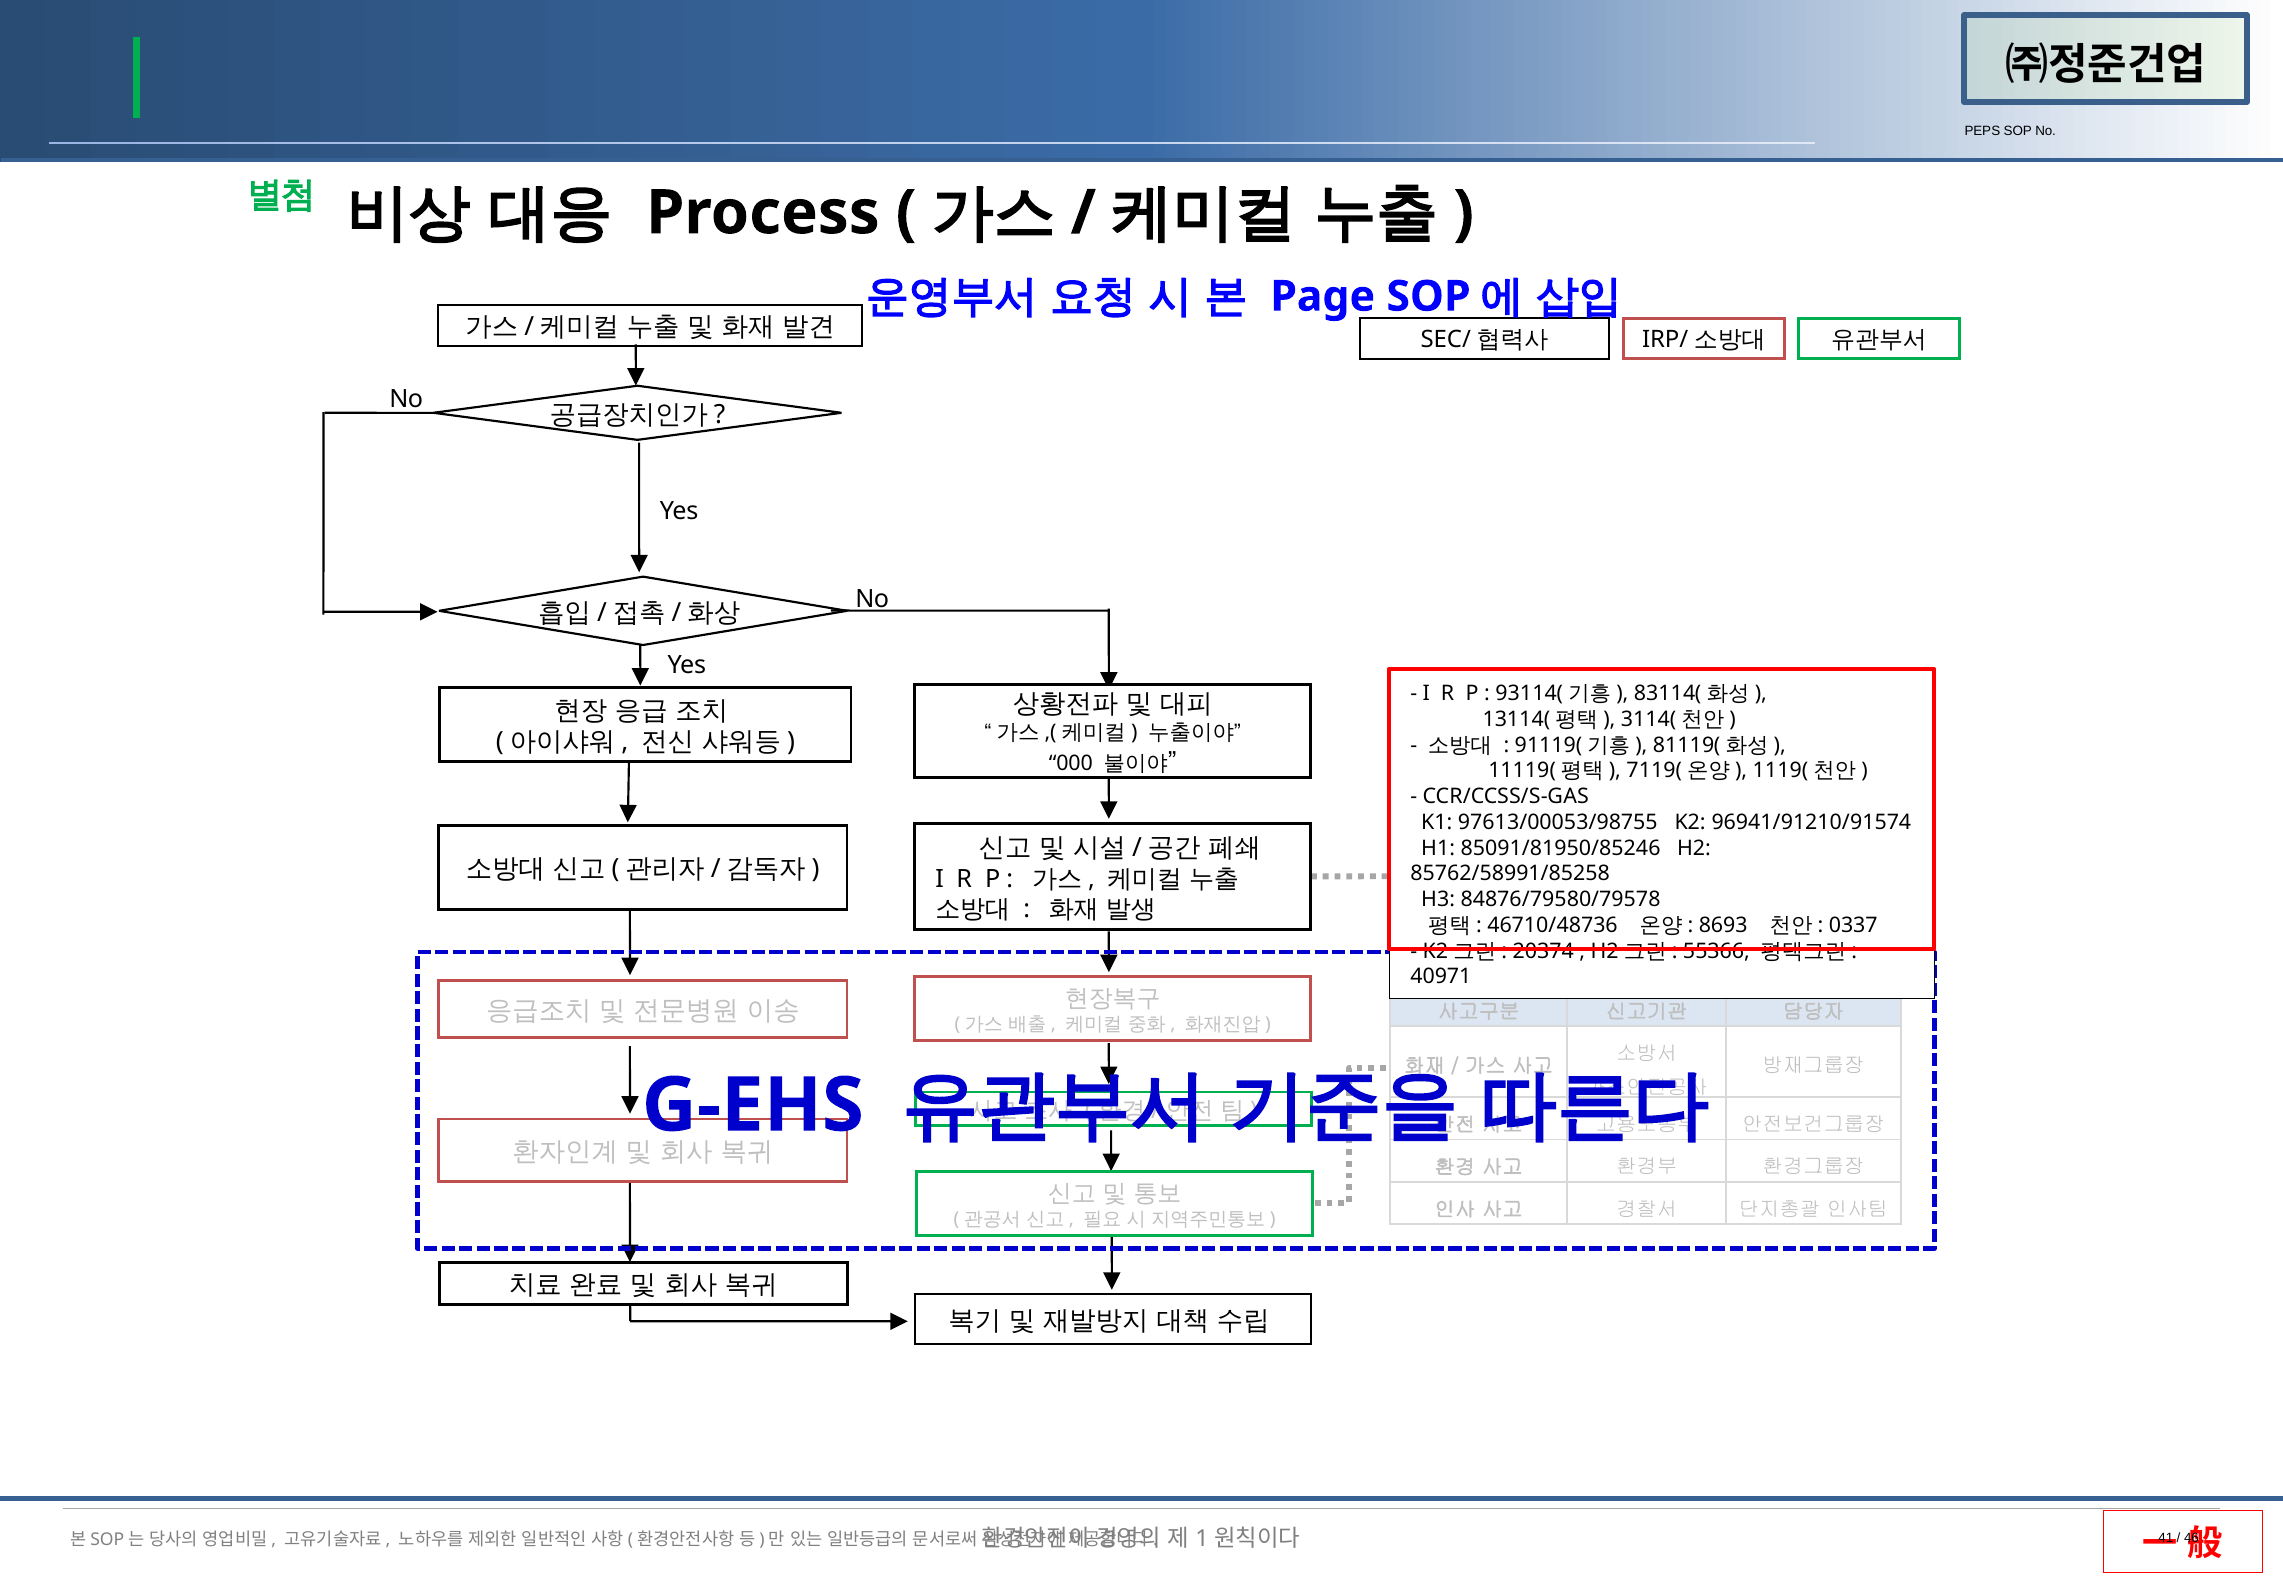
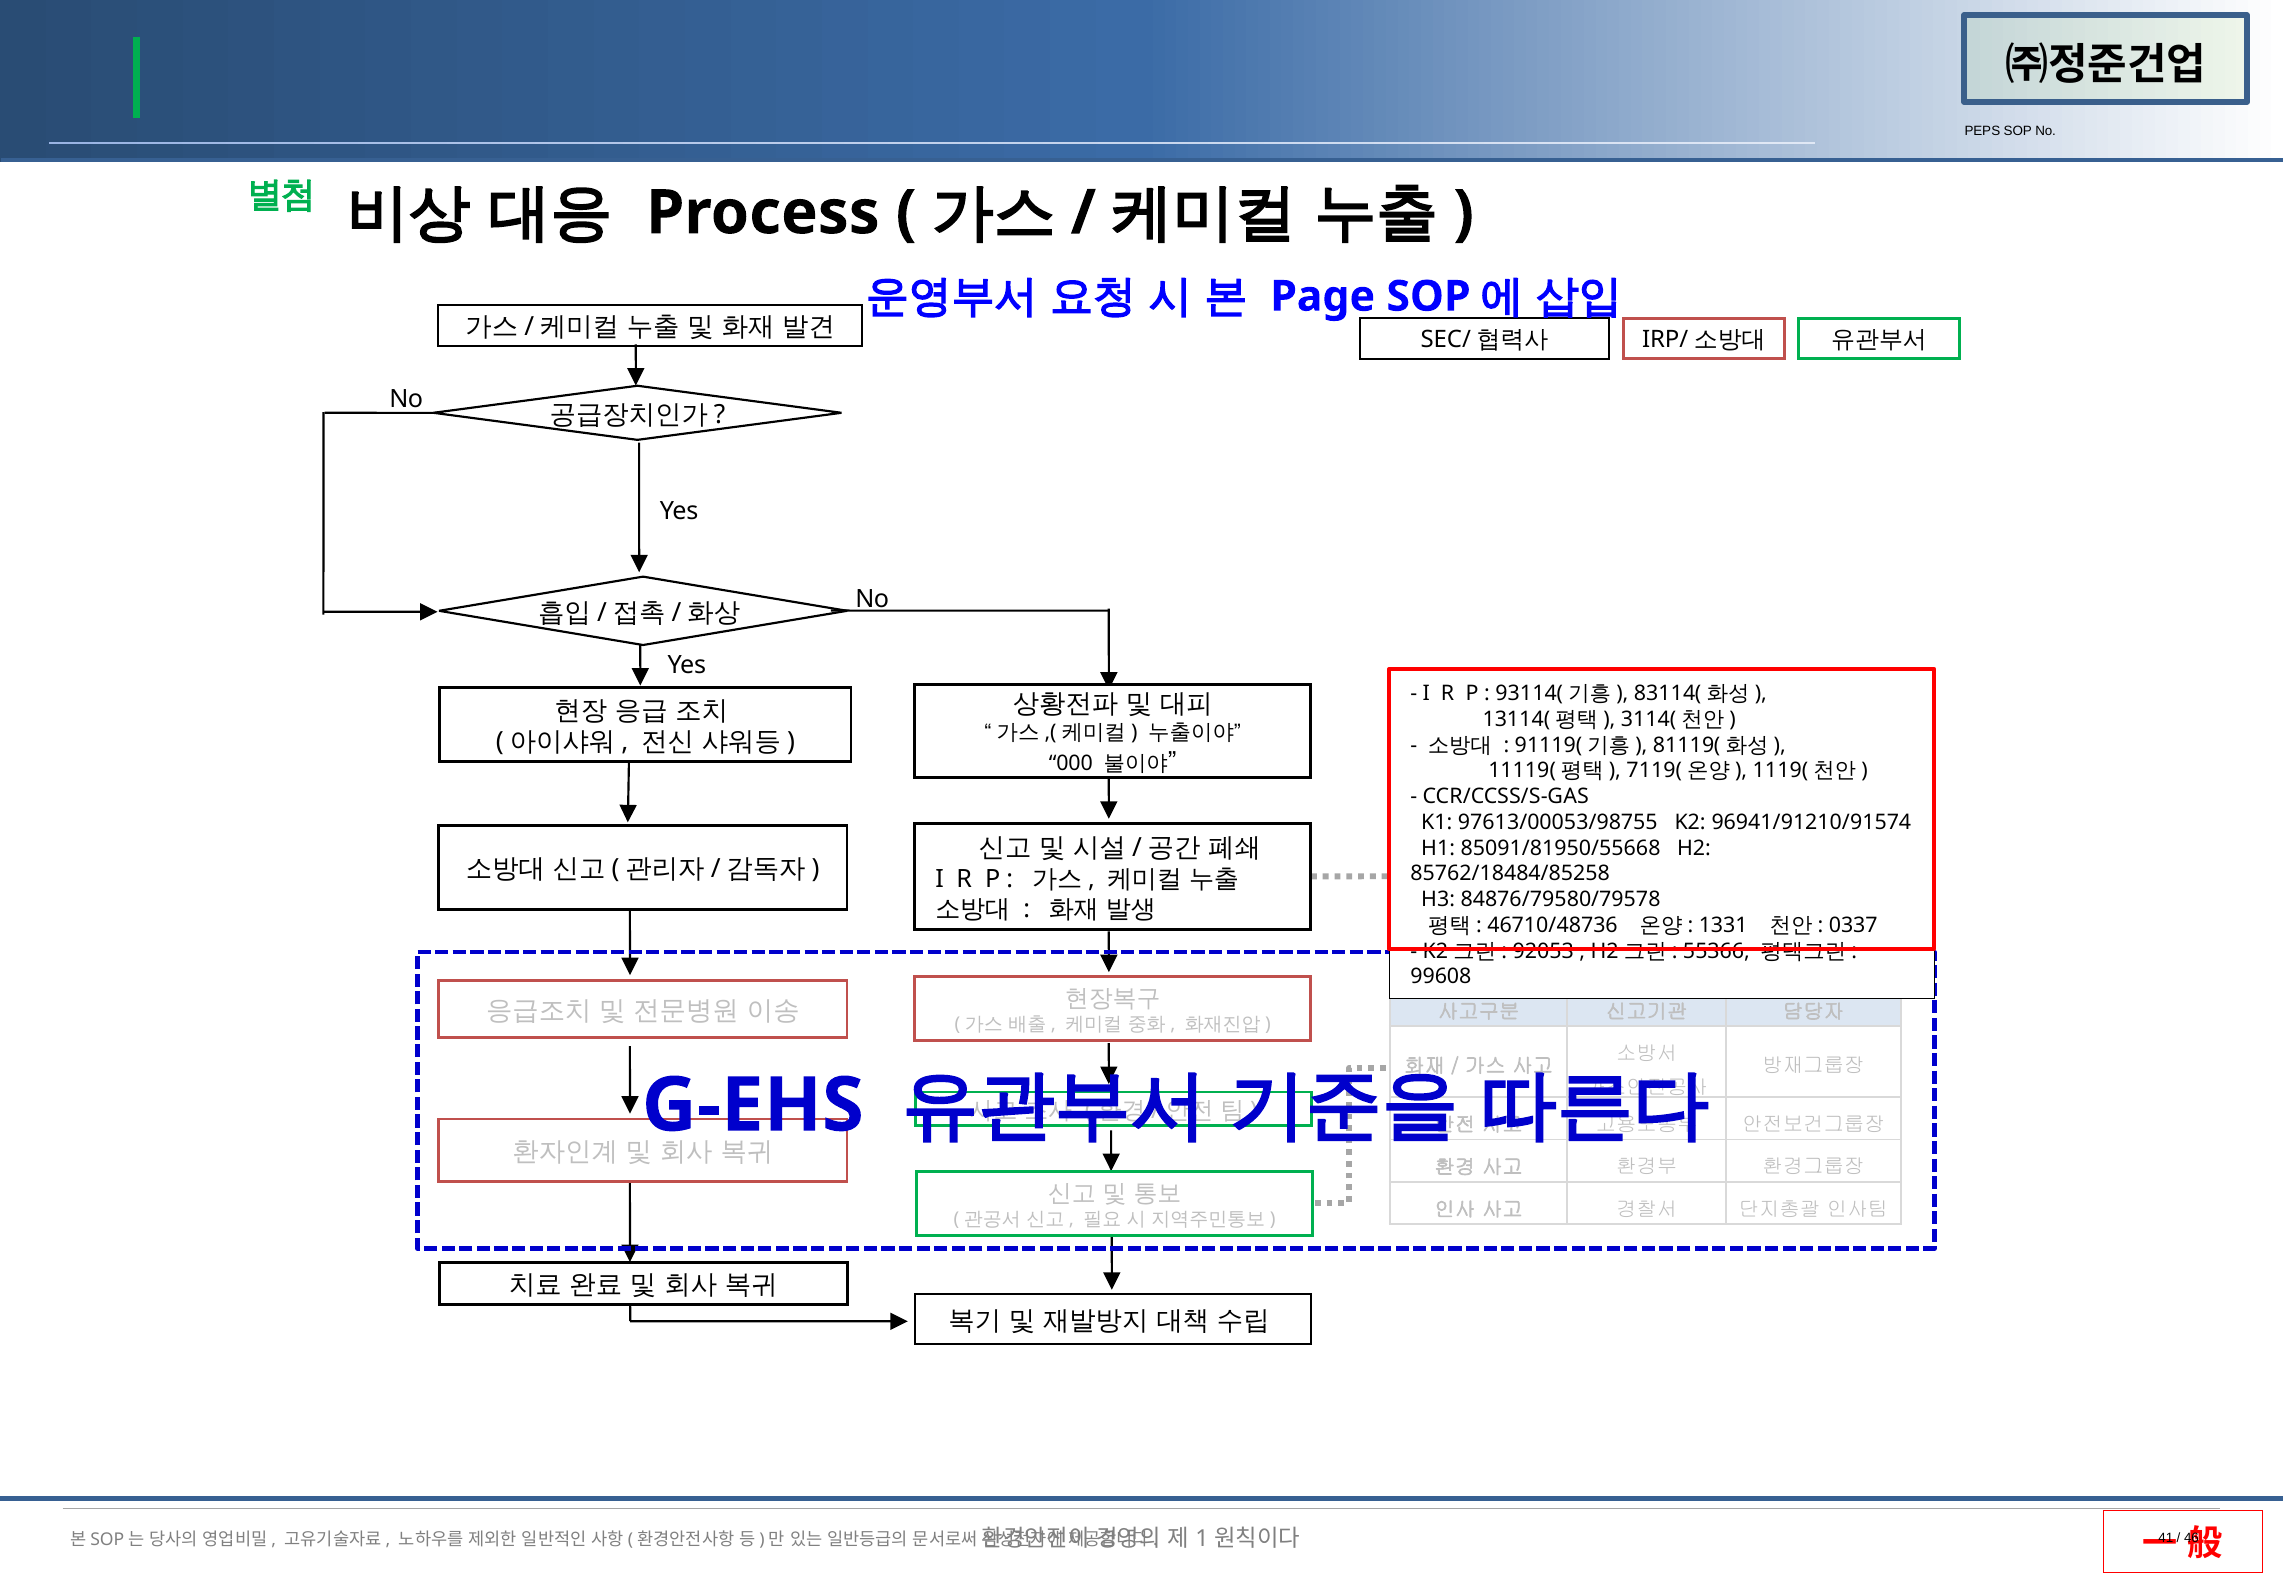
85091/81950/85246: 85091/81950/85246 -> 85091/81950/55668 (1561, 848)
85762/58991/85258: 85762/58991/85258 -> 85762/18484/85258 (1510, 874)
8693: 8693 -> 1331 (1723, 925)
20374: 20374 -> 92053 (1543, 951)
40971: 40971 -> 99608 (1441, 976)
